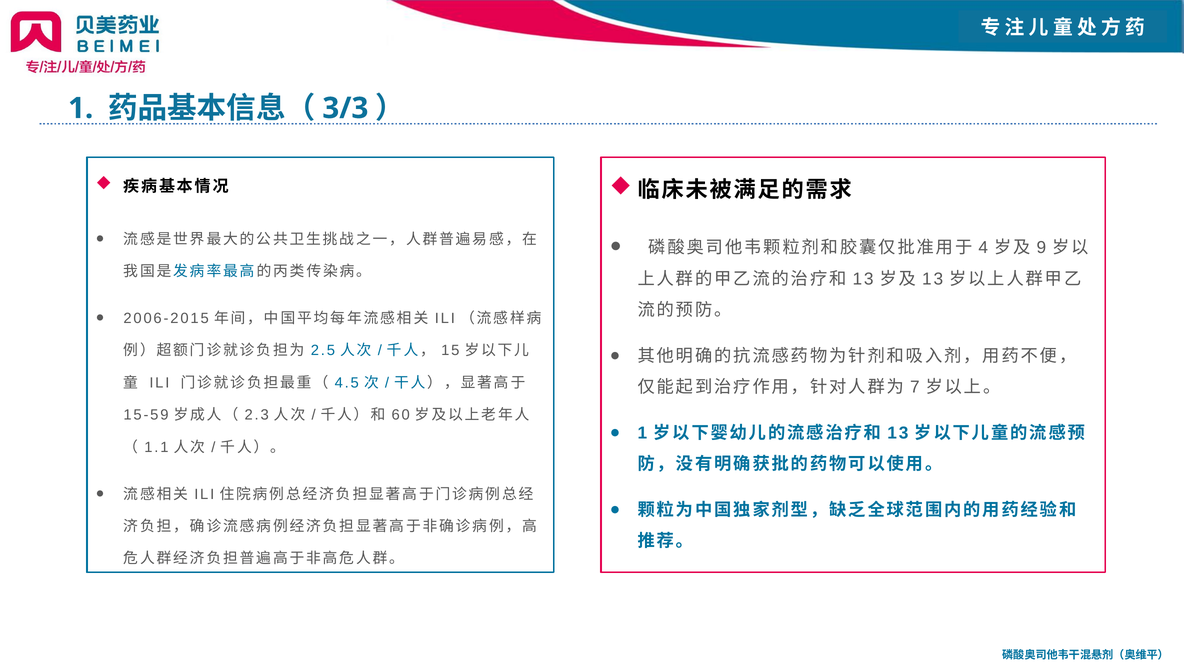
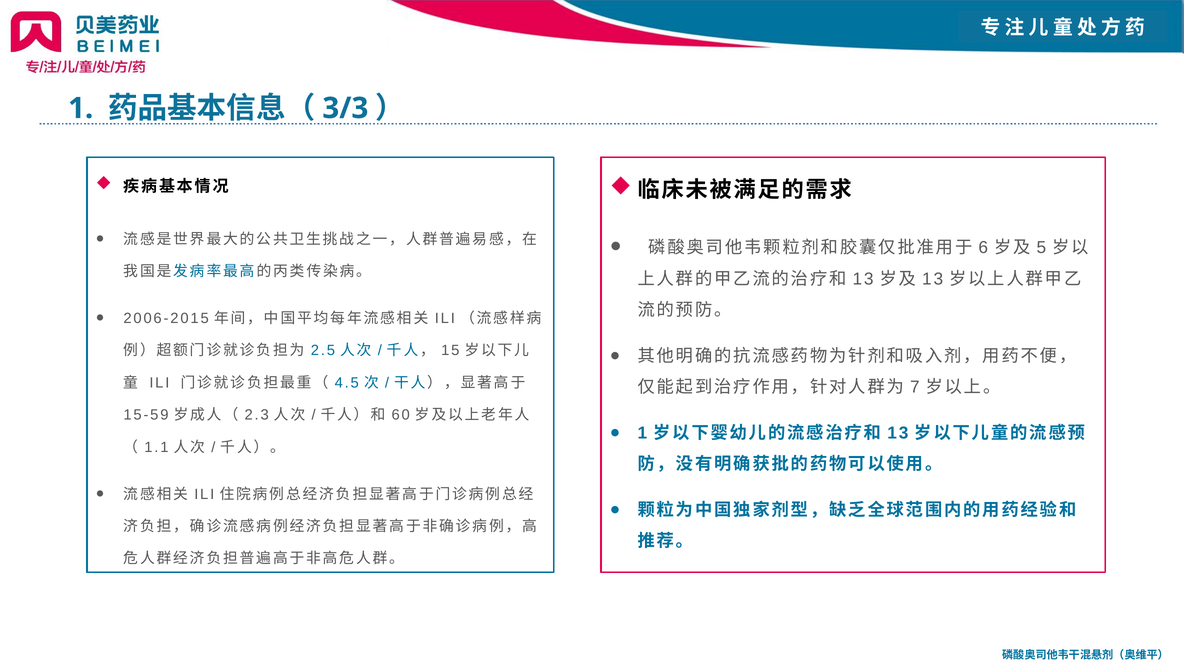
4: 4 -> 6 (983, 247)
9: 9 -> 5 (1041, 247)
